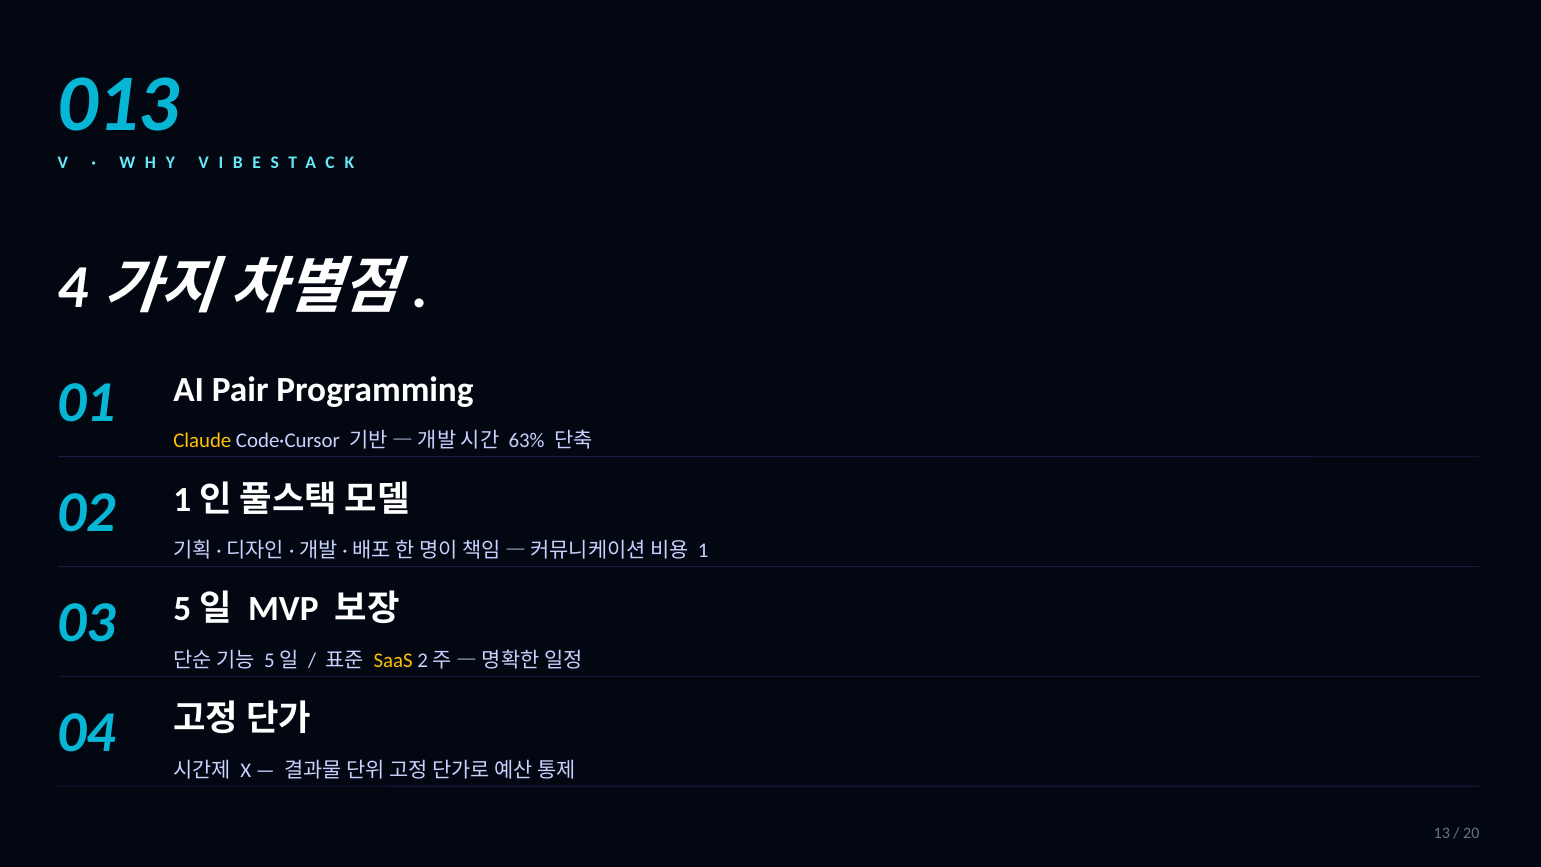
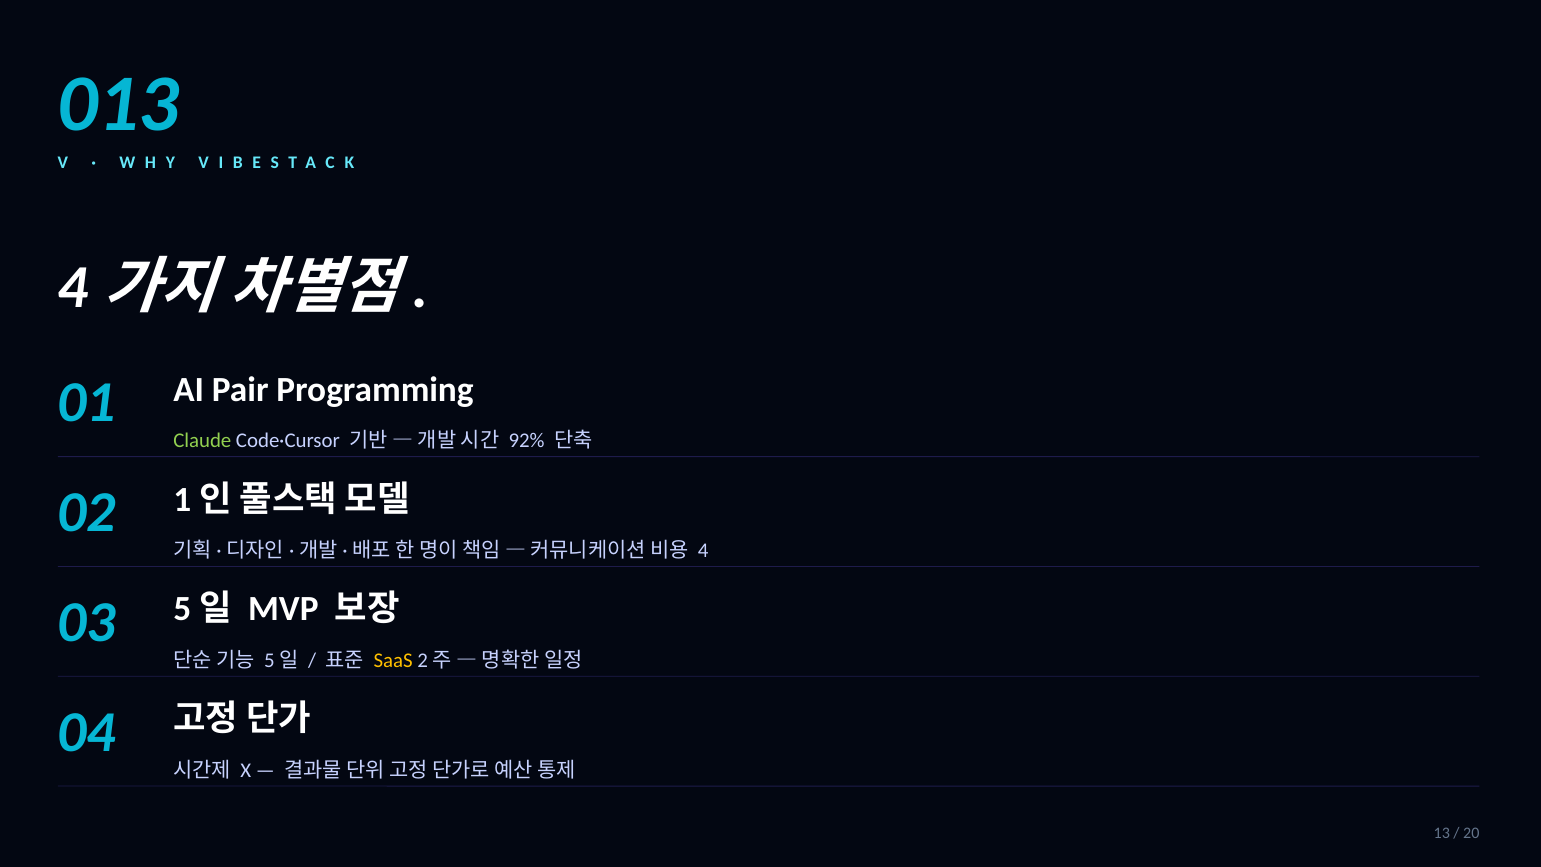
Claude colour: yellow -> light green (202, 441)
63%: 63% -> 92% (527, 441)
1: 1 -> 4 (703, 550)
